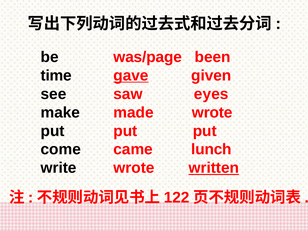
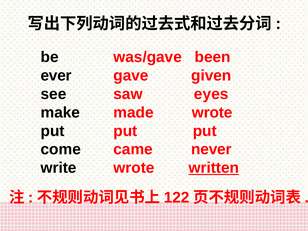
was/page: was/page -> was/gave (148, 57)
time: time -> ever (56, 75)
gave underline: present -> none (131, 75)
lunch: lunch -> never (211, 149)
